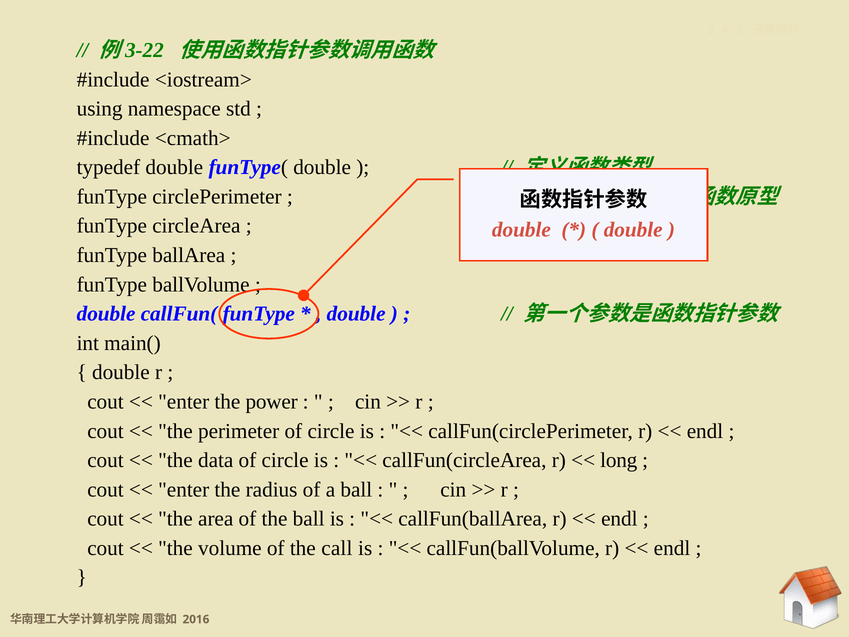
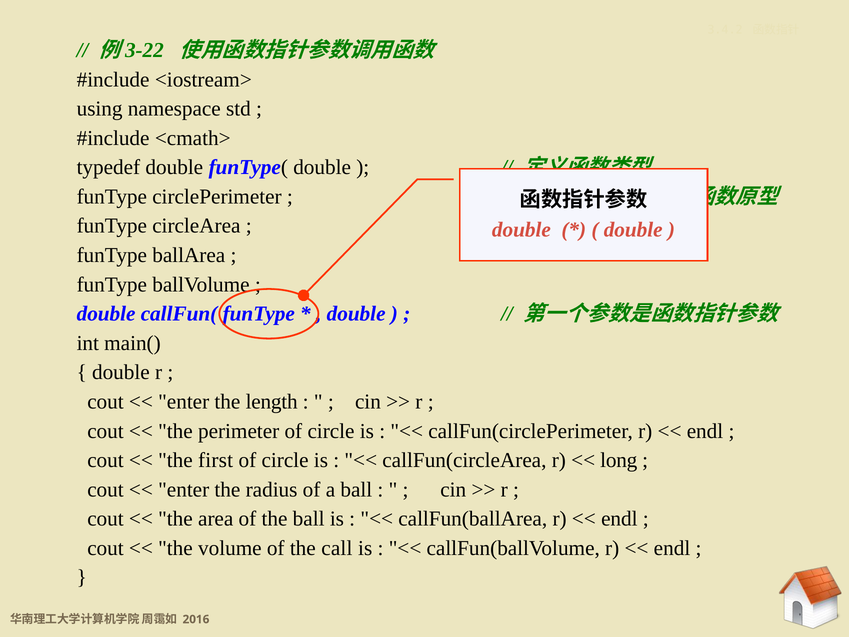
power: power -> length (272, 402)
data: data -> first (216, 460)
